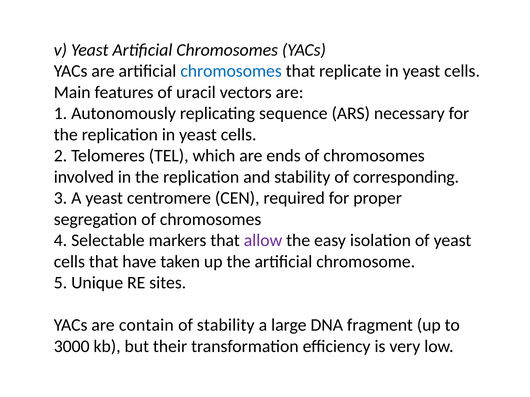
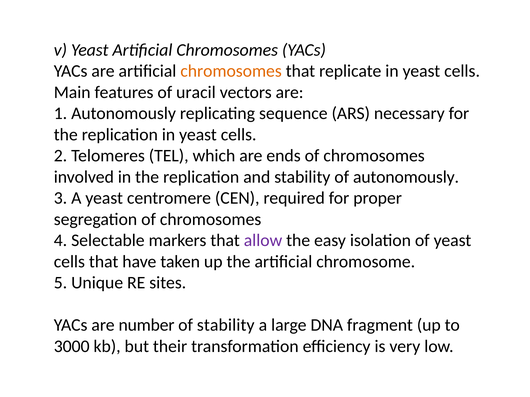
chromosomes colour: blue -> orange (231, 71)
of corresponding: corresponding -> autonomously (406, 177)
contain: contain -> number (146, 326)
